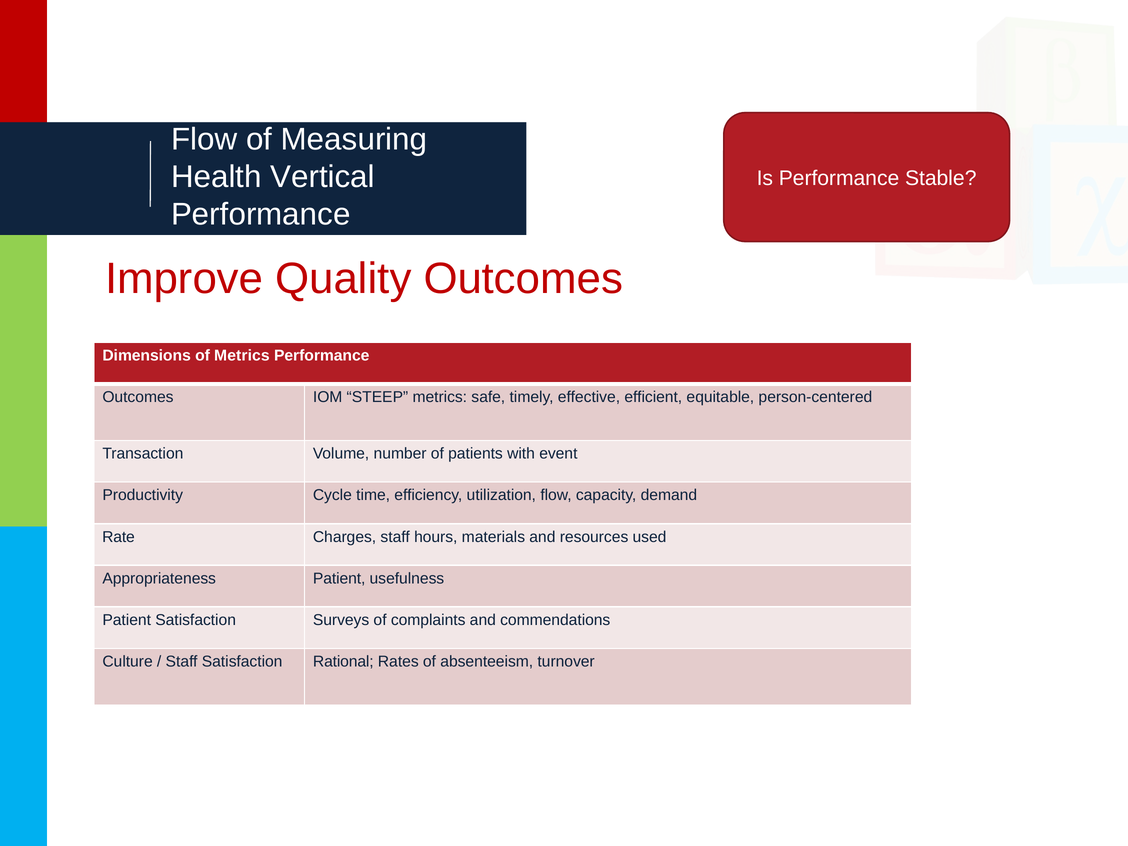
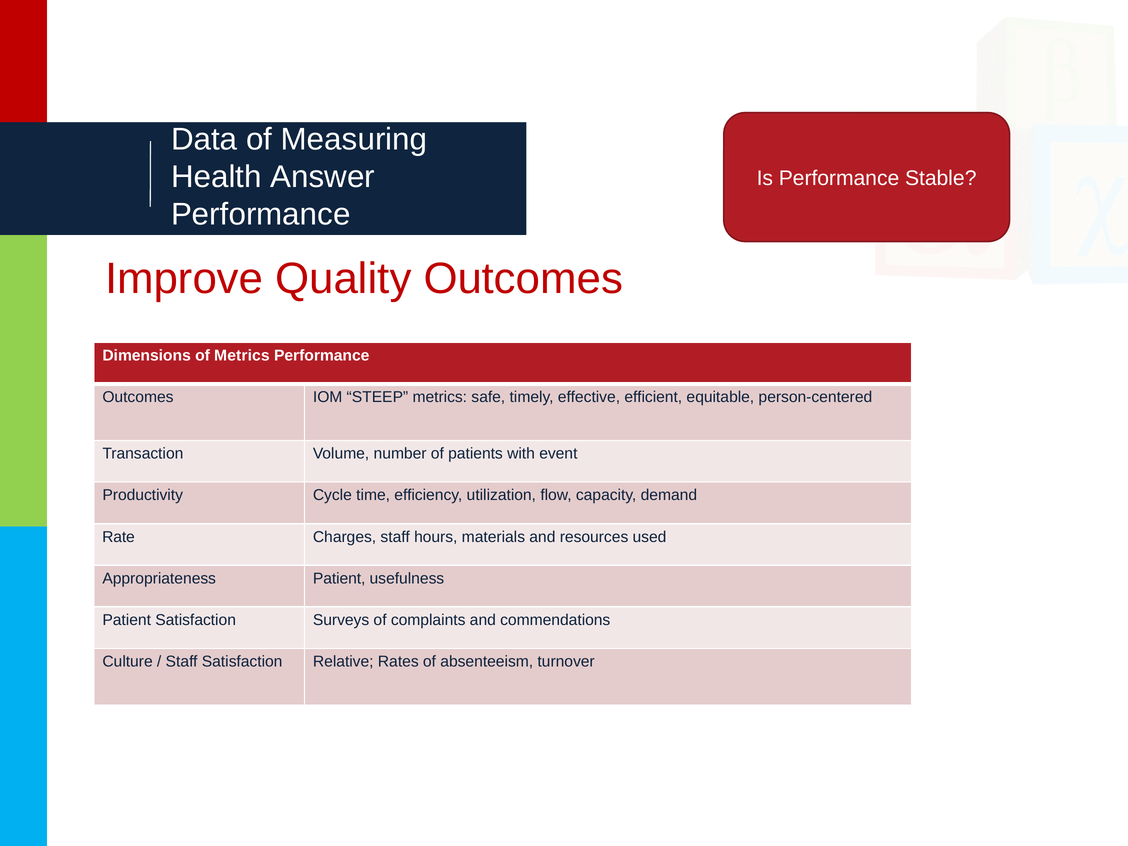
Flow: Flow -> Data (204, 139)
Vertical: Vertical -> Answer (323, 177)
Rational: Rational -> Relative (343, 662)
